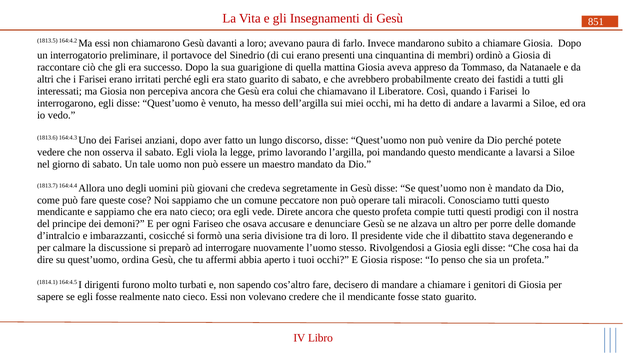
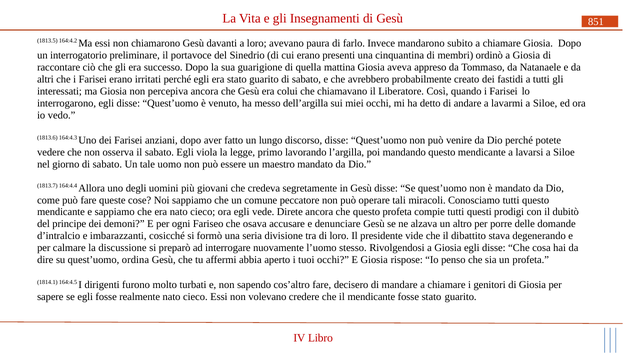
nostra: nostra -> dubitò (566, 212)
